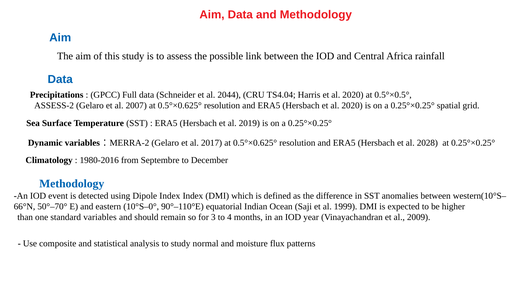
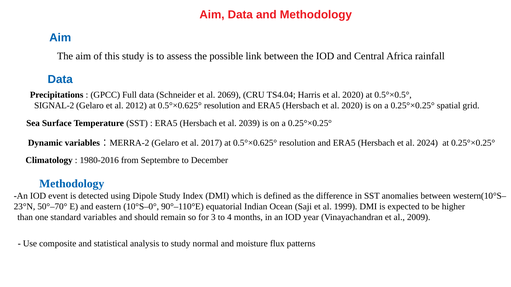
2044: 2044 -> 2069 (229, 95)
ASSESS-2: ASSESS-2 -> SIGNAL-2 (54, 106)
2007: 2007 -> 2012 (136, 106)
2019: 2019 -> 2039 (249, 123)
2028: 2028 -> 2024 (427, 143)
Dipole Index: Index -> Study (170, 196)
66°N: 66°N -> 23°N (25, 207)
